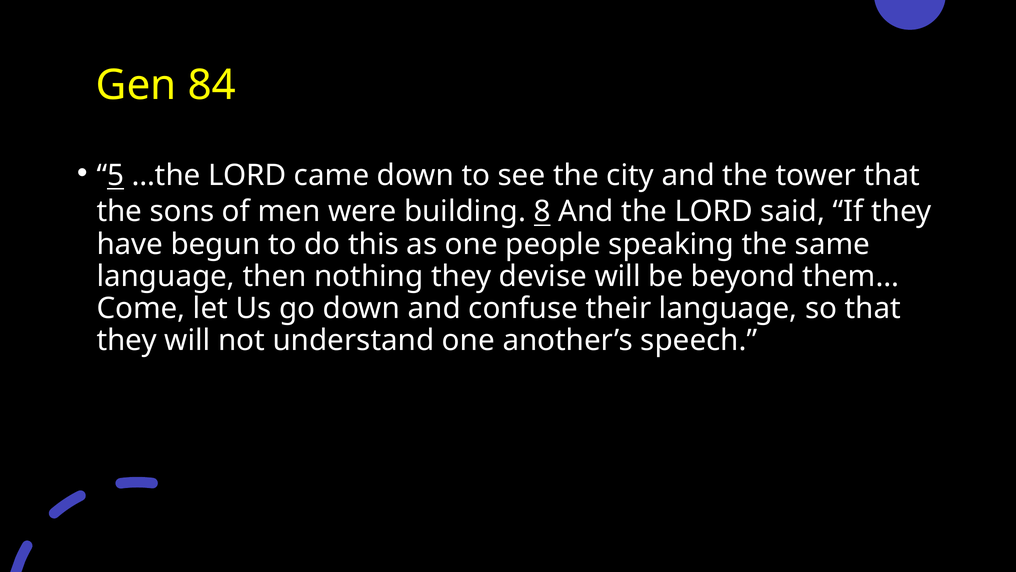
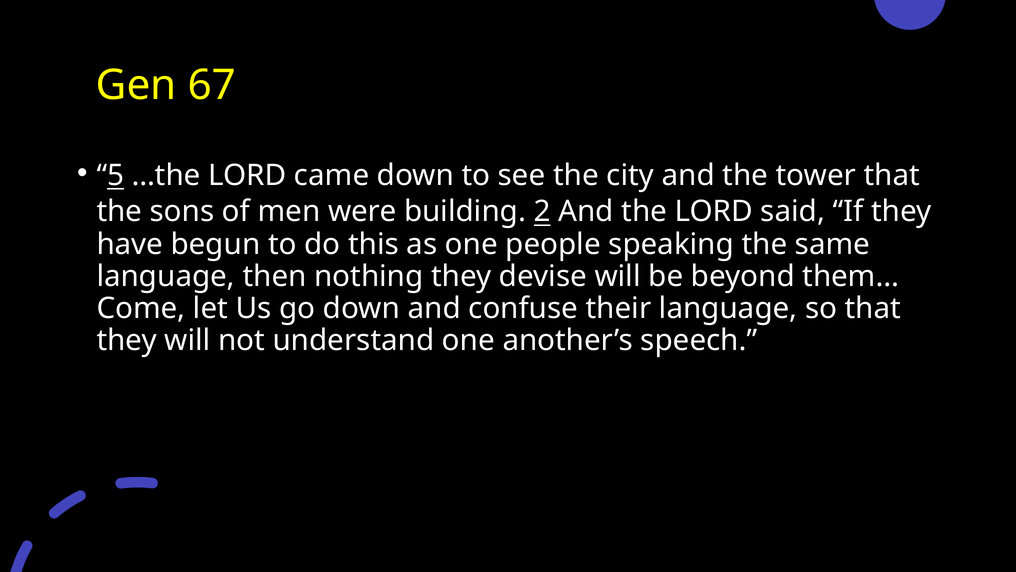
84: 84 -> 67 (212, 85)
8: 8 -> 2 (542, 211)
